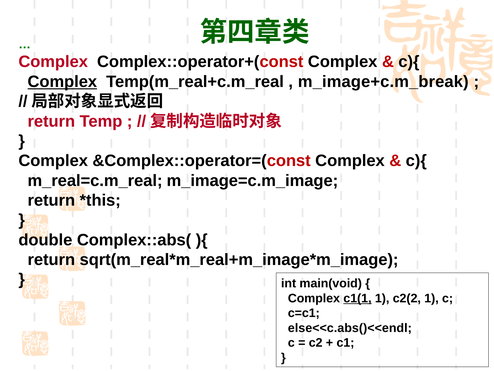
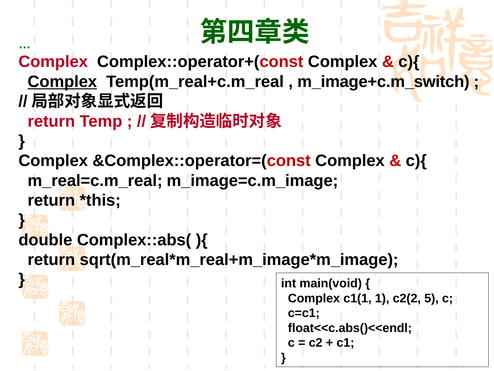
m_image+c.m_break: m_image+c.m_break -> m_image+c.m_switch (383, 82)
c1(1 underline: present -> none (357, 298)
c2(2 1: 1 -> 5 (431, 298)
else<<c.abs()<<endl: else<<c.abs()<<endl -> float<<c.abs()<<endl (350, 328)
